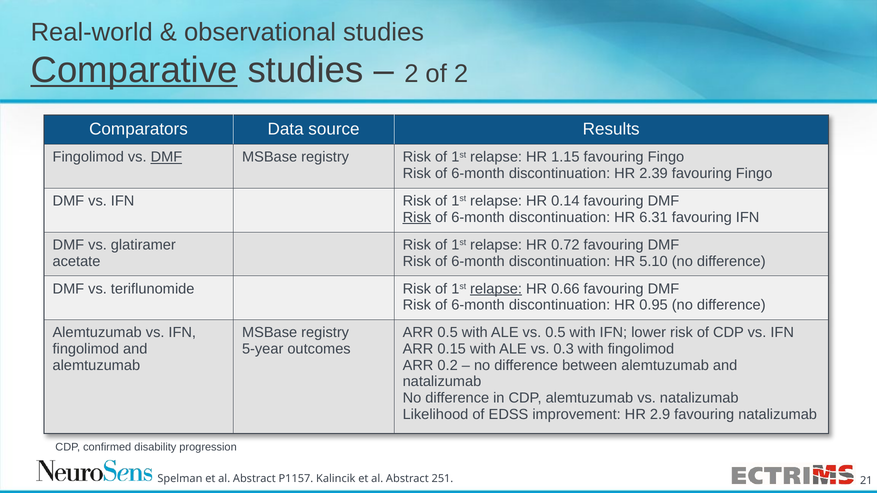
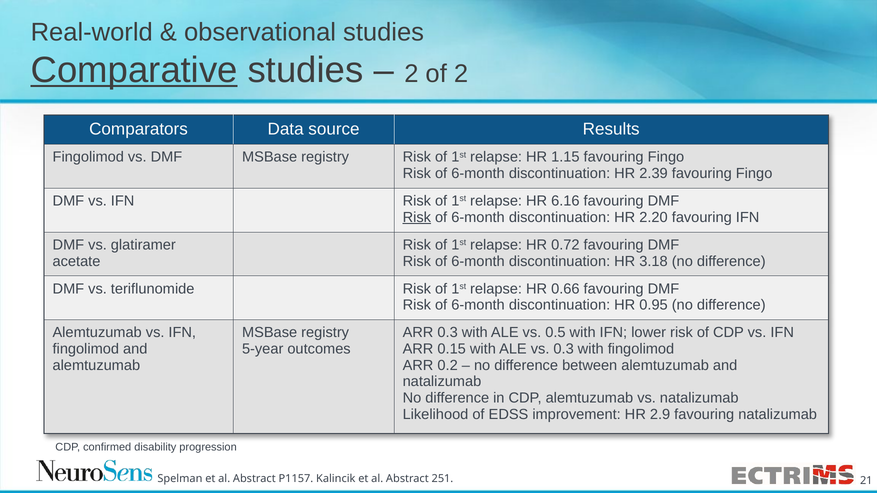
DMF underline: present -> none (166, 157)
0.14: 0.14 -> 6.16 (565, 201)
6.31: 6.31 -> 2.20 (653, 218)
5.10: 5.10 -> 3.18 (653, 261)
relapse underline: present -> none (496, 289)
ARR 0.5: 0.5 -> 0.3 (448, 333)
